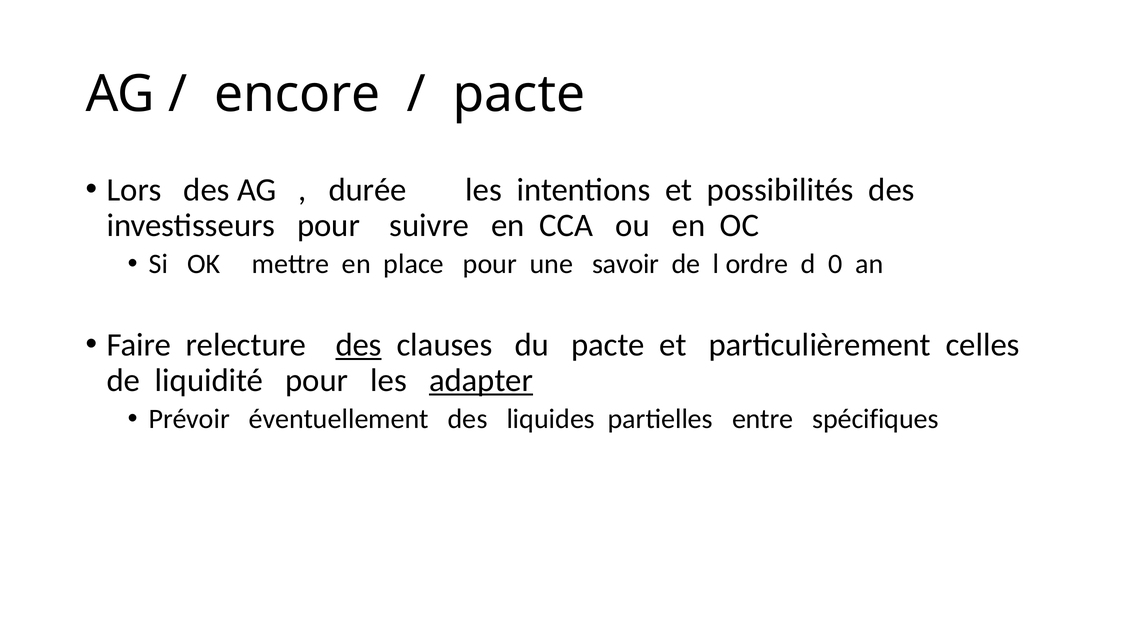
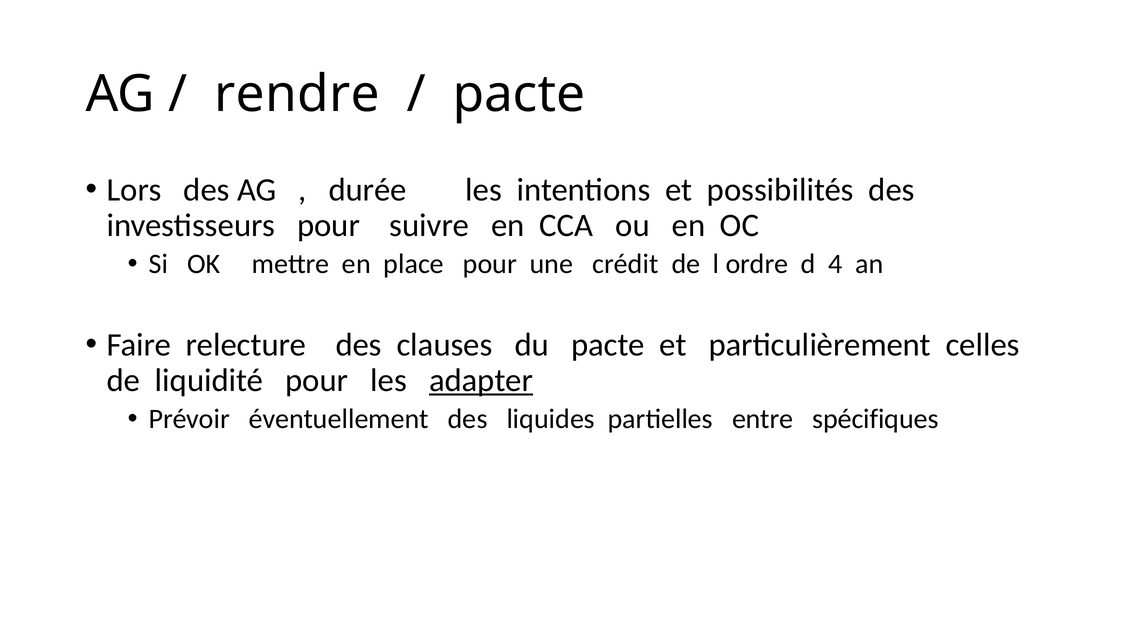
encore: encore -> rendre (297, 94)
savoir: savoir -> crédit (625, 264)
0: 0 -> 4 (835, 264)
des underline: present -> none (359, 345)
